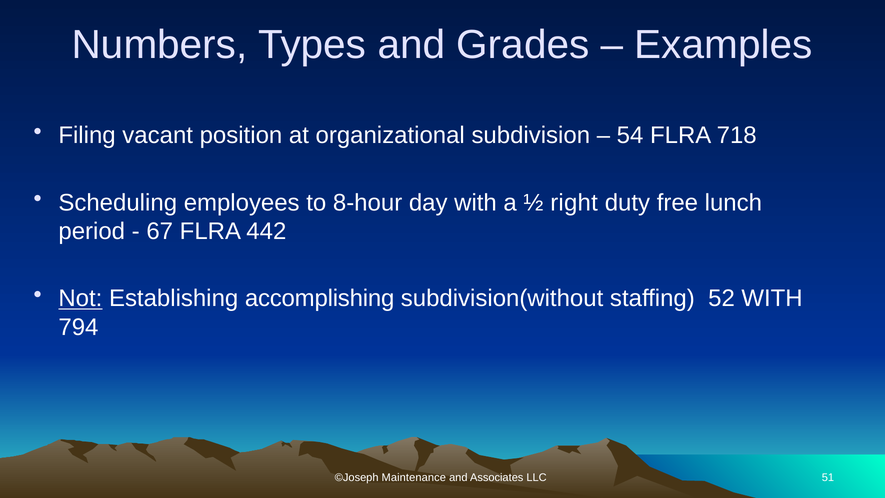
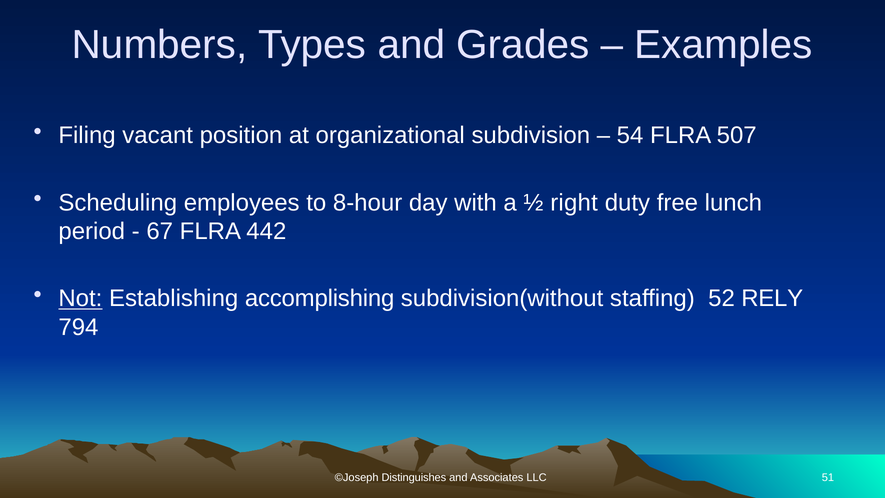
718: 718 -> 507 (737, 136)
52 WITH: WITH -> RELY (772, 298)
Maintenance: Maintenance -> Distinguishes (414, 478)
